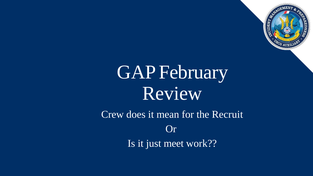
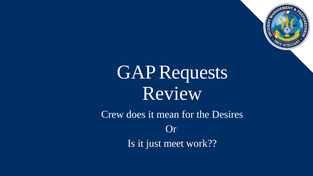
February: February -> Requests (193, 72)
Recruit: Recruit -> Desires (227, 114)
